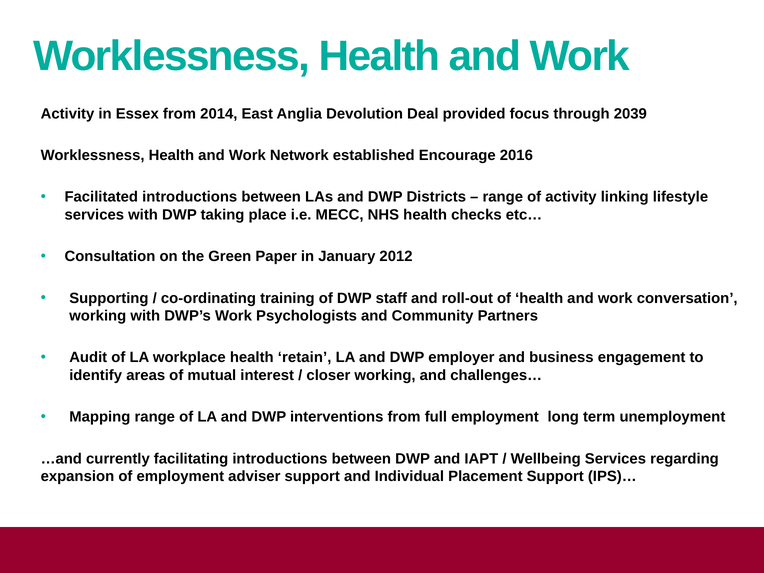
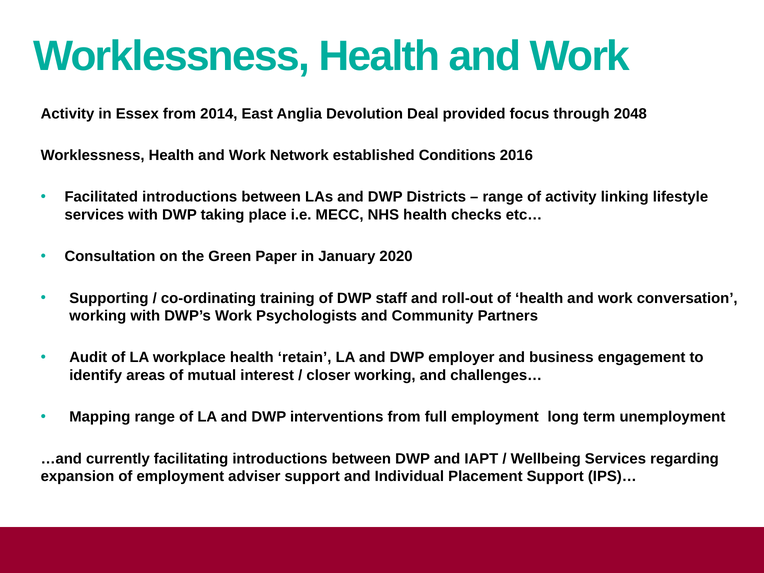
2039: 2039 -> 2048 (630, 114)
Encourage: Encourage -> Conditions (457, 155)
2012: 2012 -> 2020 (396, 256)
